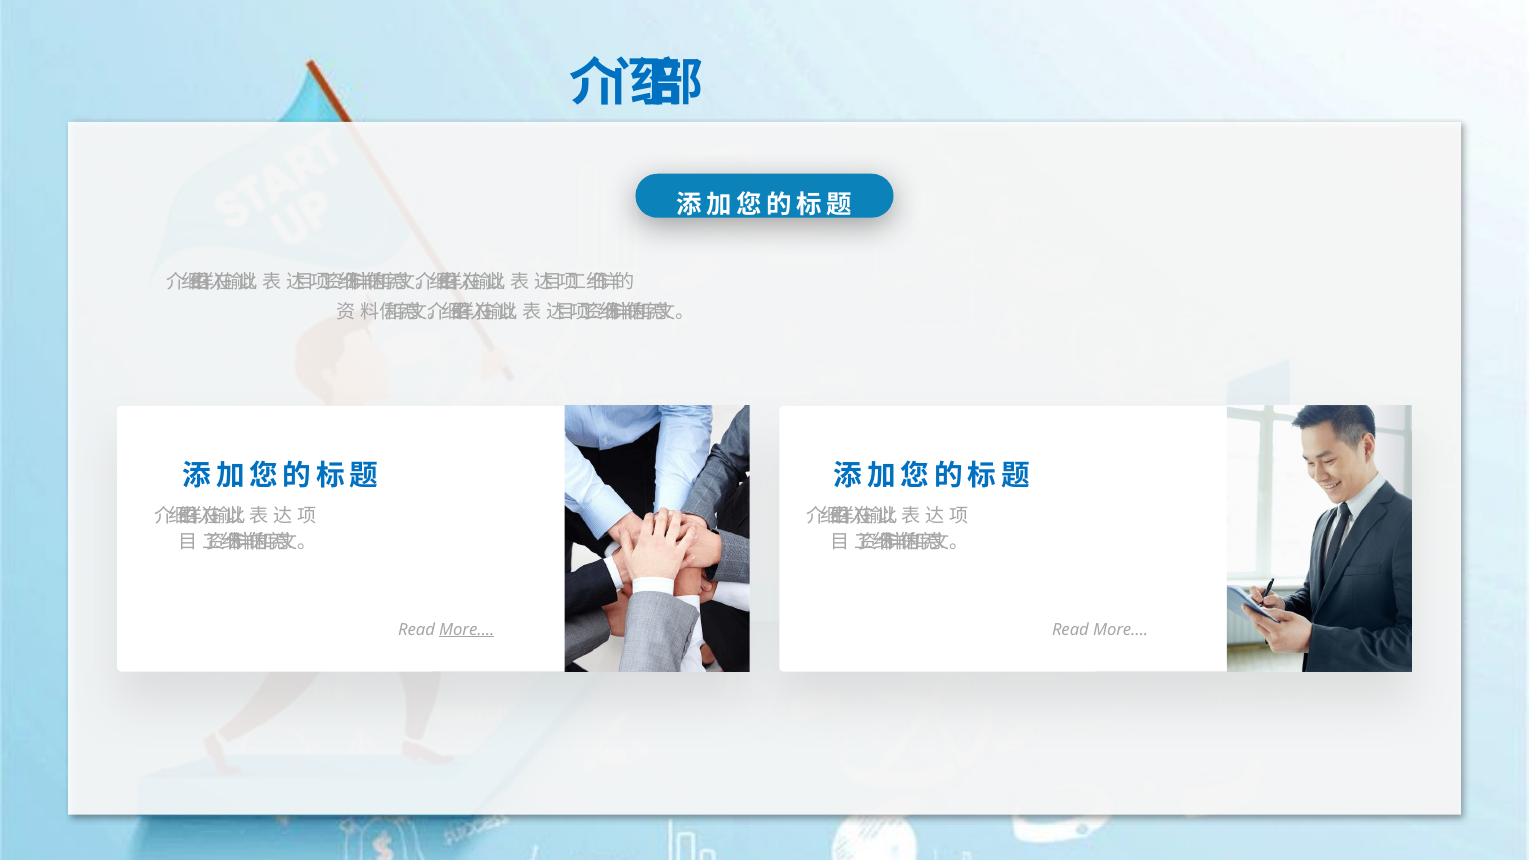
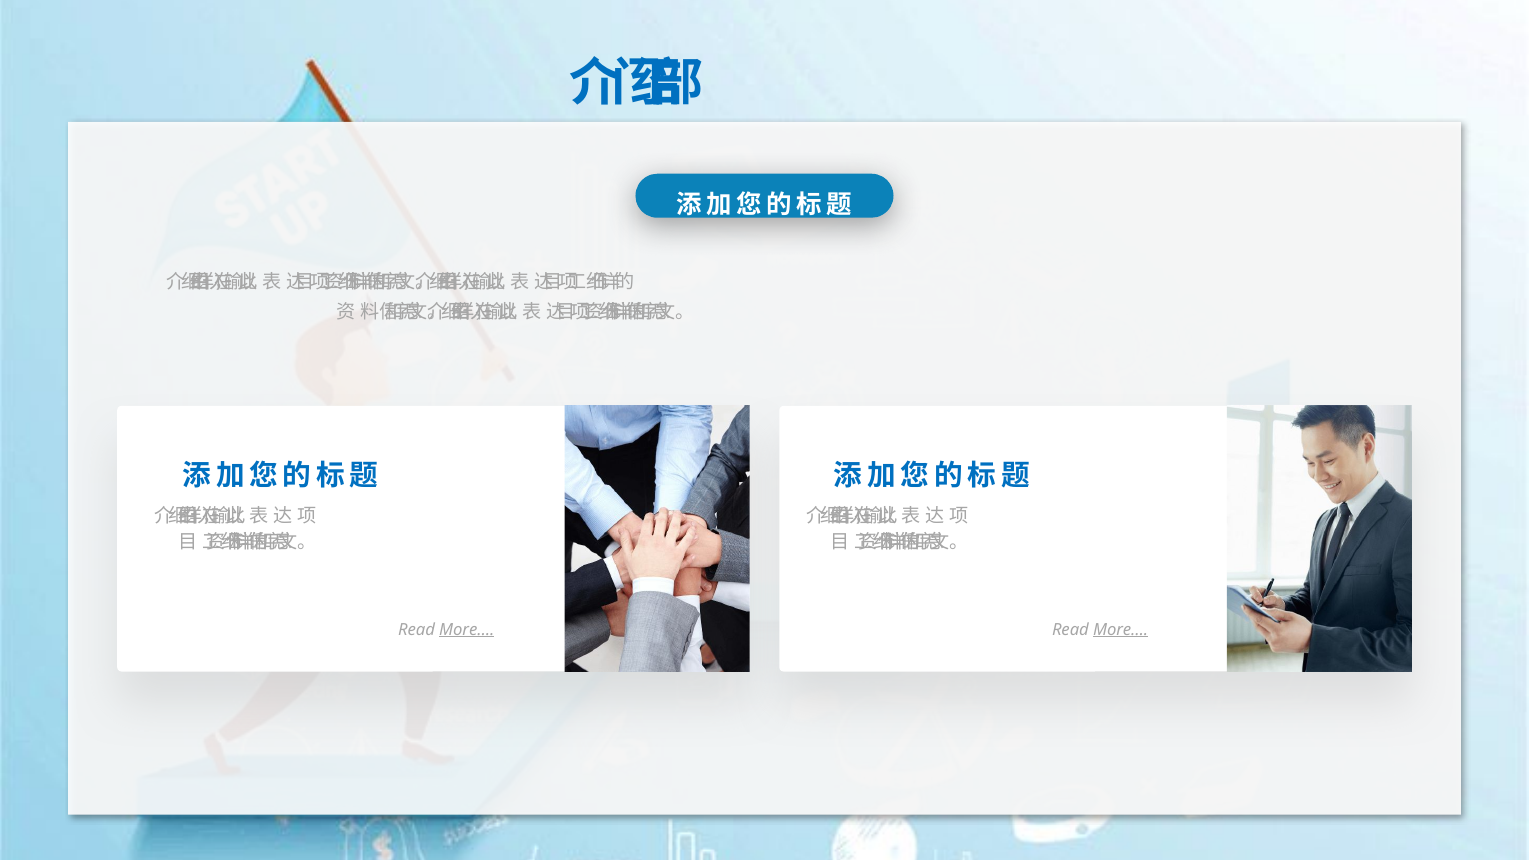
More… underline: none -> present (1121, 630)
